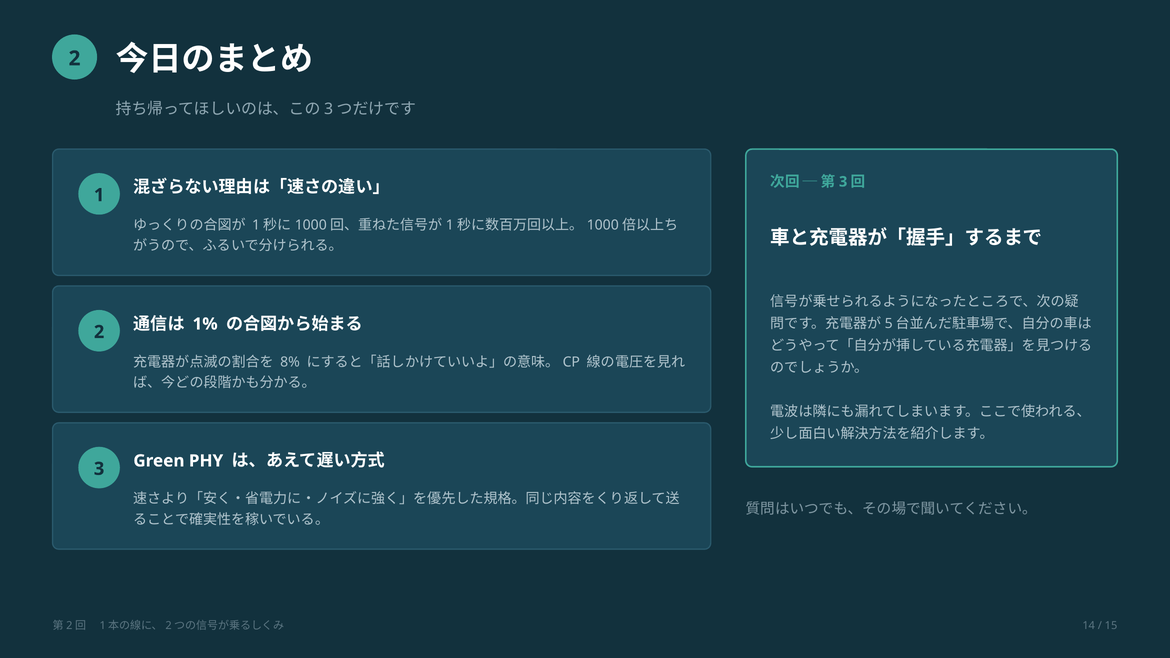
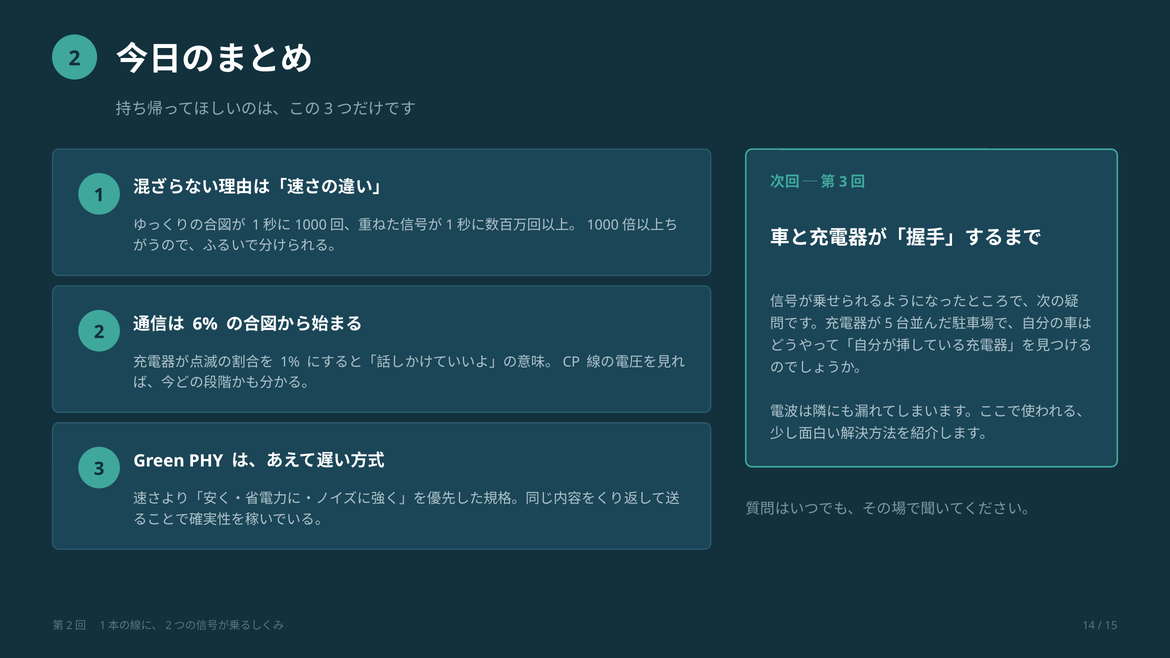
1%: 1% -> 6% (205, 324)
8%: 8% -> 1% (290, 362)
